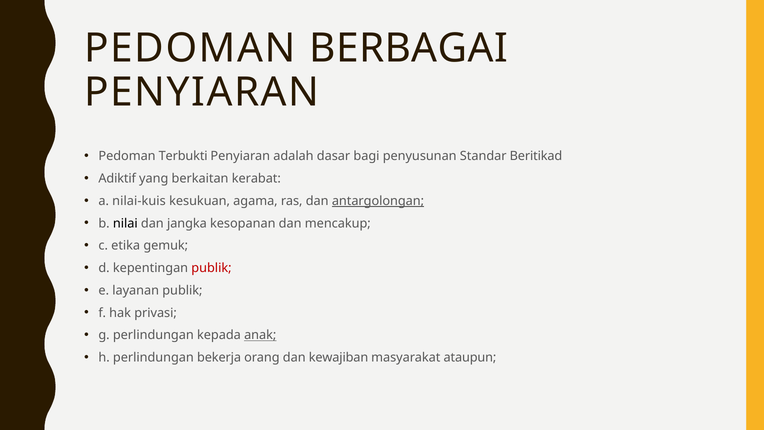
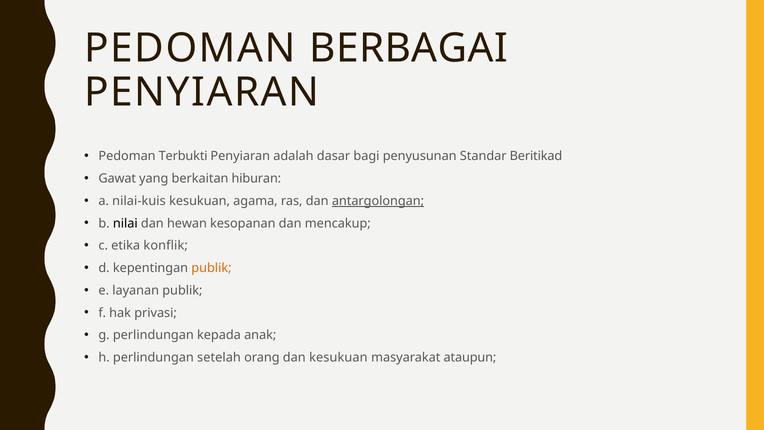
Adiktif: Adiktif -> Gawat (117, 179)
kerabat: kerabat -> hiburan (256, 179)
jangka: jangka -> hewan (187, 223)
gemuk: gemuk -> konflik (166, 246)
publik colour: red -> orange (211, 268)
anak underline: present -> none (260, 335)
bekerja: bekerja -> setelah (219, 357)
dan kewajiban: kewajiban -> kesukuan (338, 357)
